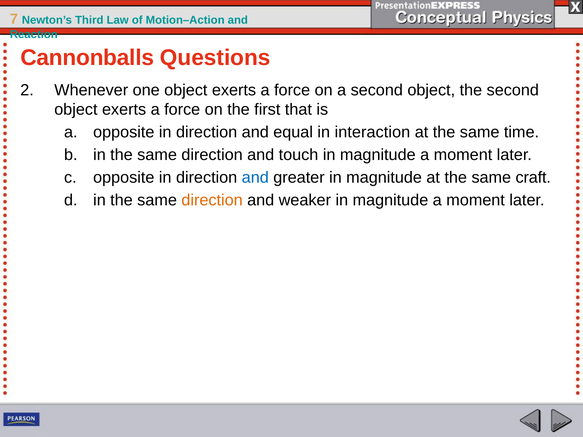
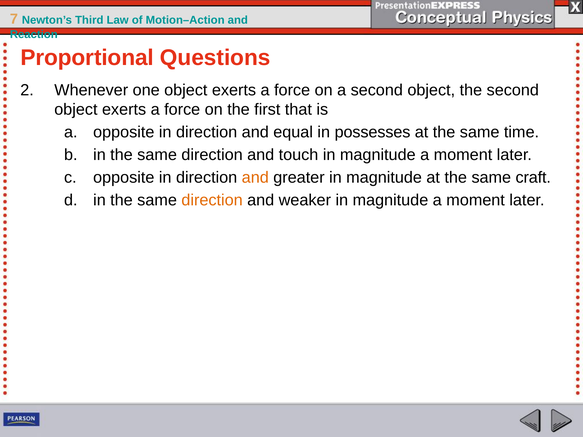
Cannonballs: Cannonballs -> Proportional (87, 58)
interaction: interaction -> possesses (372, 132)
and colour: blue -> orange (255, 178)
